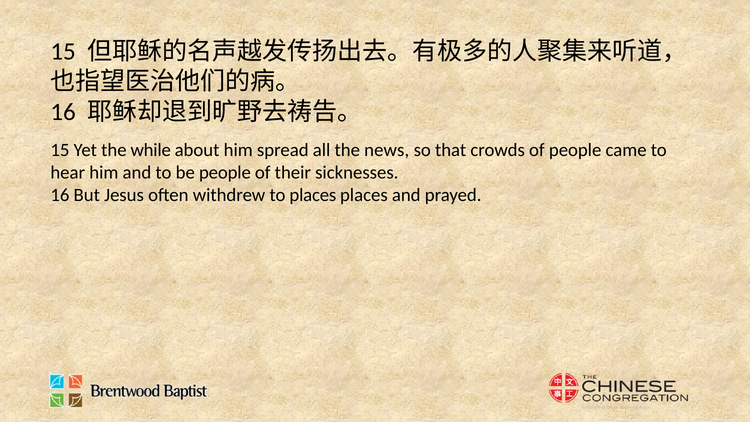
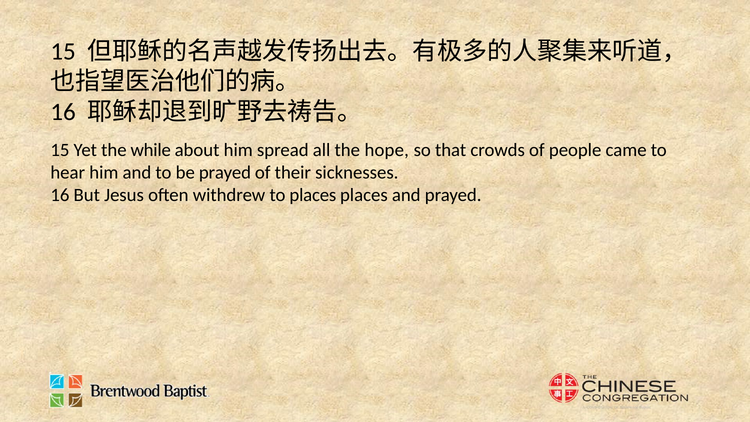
news: news -> hope (387, 150)
be people: people -> prayed (225, 173)
